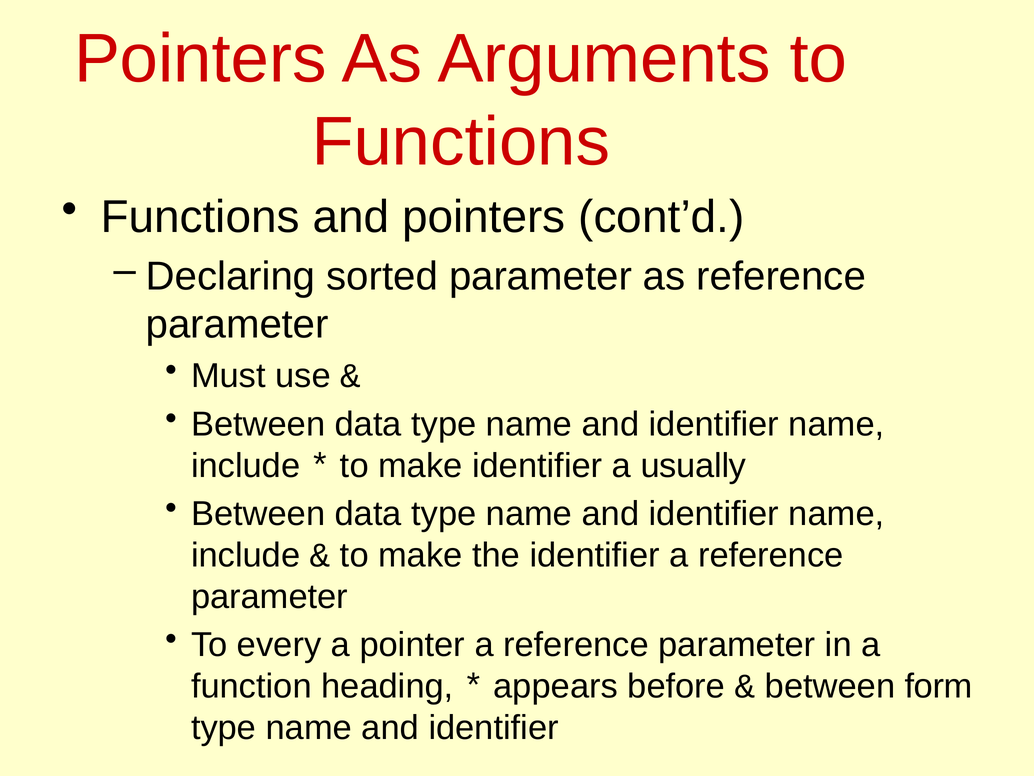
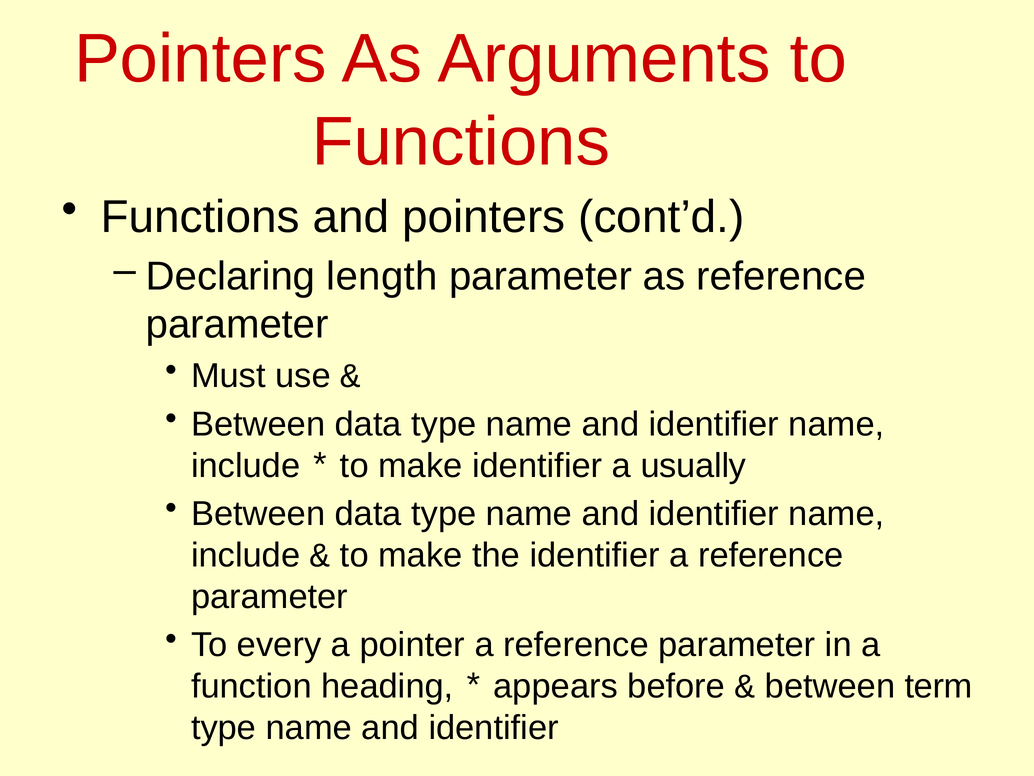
sorted: sorted -> length (382, 276)
form: form -> term (939, 686)
